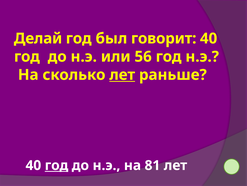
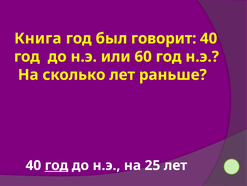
Делай: Делай -> Книга (38, 38)
56: 56 -> 60 (143, 56)
лет underline: present -> none (122, 75)
81: 81 -> 25 (152, 165)
